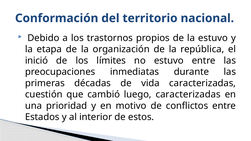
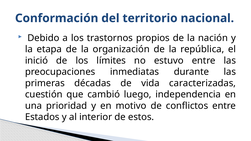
la estuvo: estuvo -> nación (213, 38)
luego caracterizadas: caracterizadas -> independencia (188, 95)
